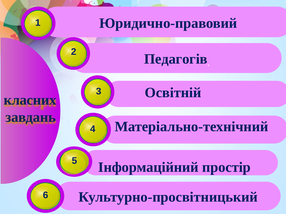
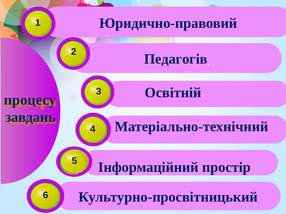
класних: класних -> процесу (30, 100)
